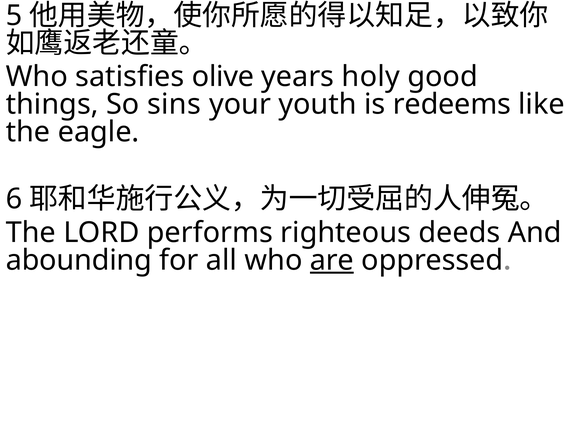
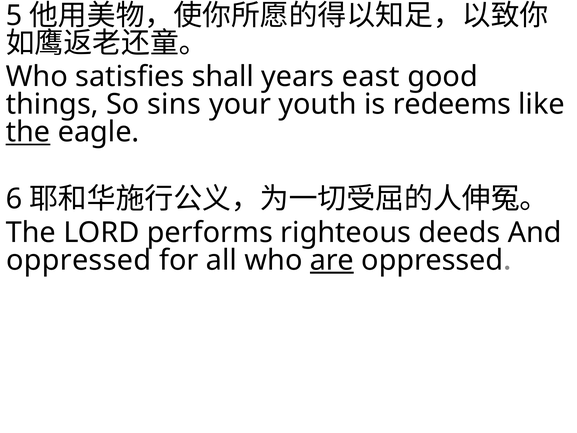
olive: olive -> shall (223, 77)
holy: holy -> east (371, 77)
the underline: none -> present (28, 132)
abounding: abounding -> oppressed (79, 260)
